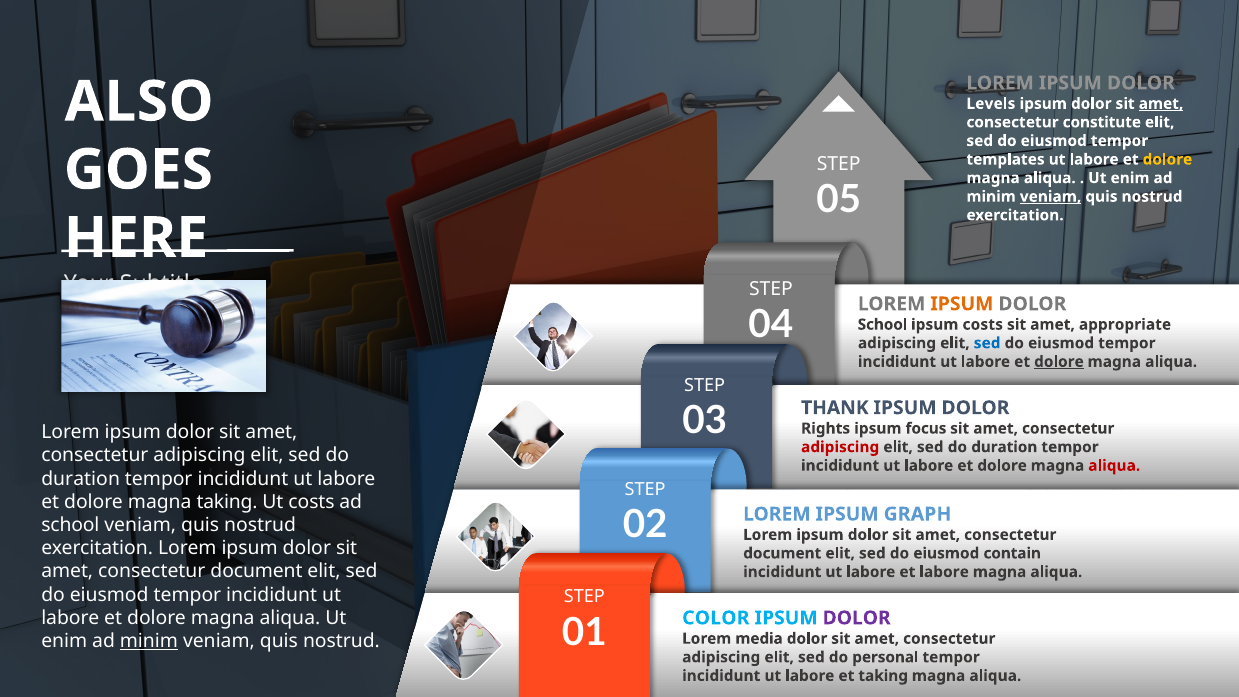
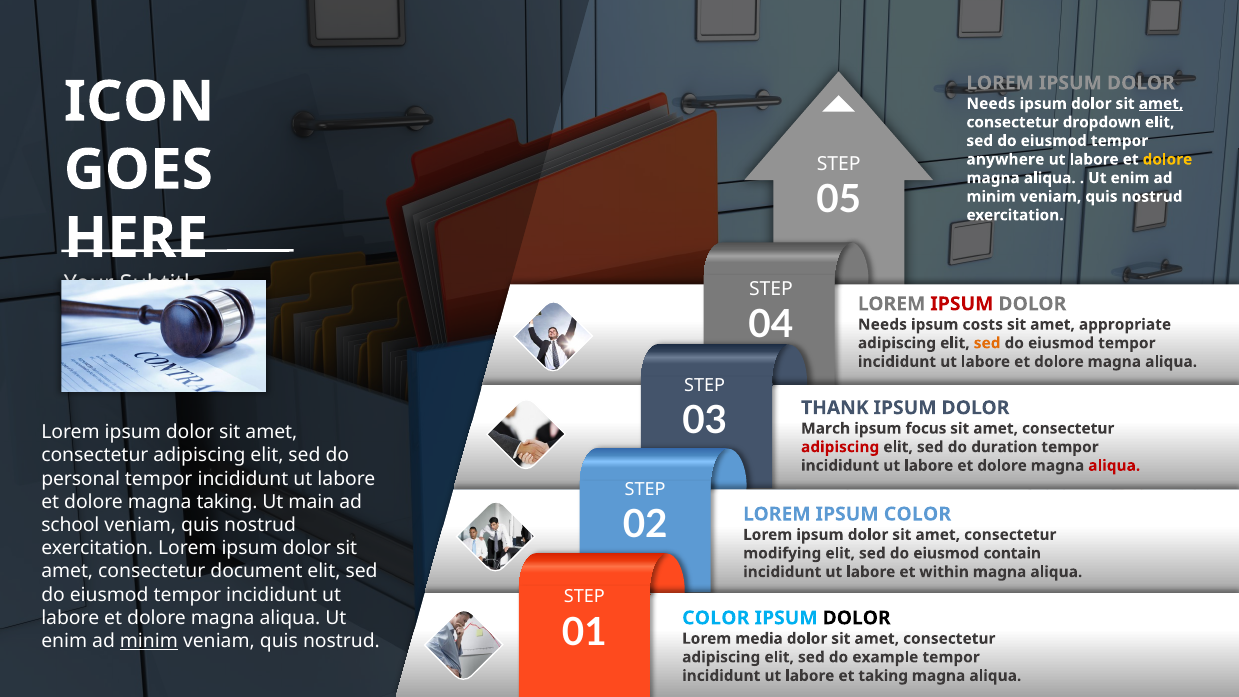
ALSO: ALSO -> ICON (139, 102)
Levels: Levels -> Needs (991, 104)
constitute: constitute -> dropdown (1102, 122)
templates: templates -> anywhere (1005, 159)
veniam underline: present -> none (1051, 197)
IPSUM colour: orange -> red (962, 304)
School: School -> Needs (882, 325)
sed colour: blue -> orange (987, 343)
dolore underline: present -> none (1059, 362)
Rights: Rights -> March (826, 428)
duration: duration -> personal (81, 479)
Ut costs: costs -> main (311, 502)
IPSUM GRAPH: GRAPH -> COLOR (917, 514)
document: document -> modifying (782, 553)
et labore: labore -> within (944, 572)
DOLOR colour: purple -> black (857, 618)
personal: personal -> example (885, 657)
